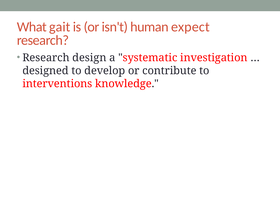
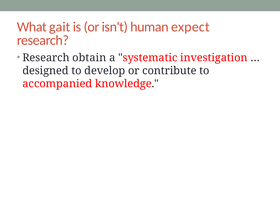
design: design -> obtain (89, 58)
interventions: interventions -> accompanied (57, 84)
